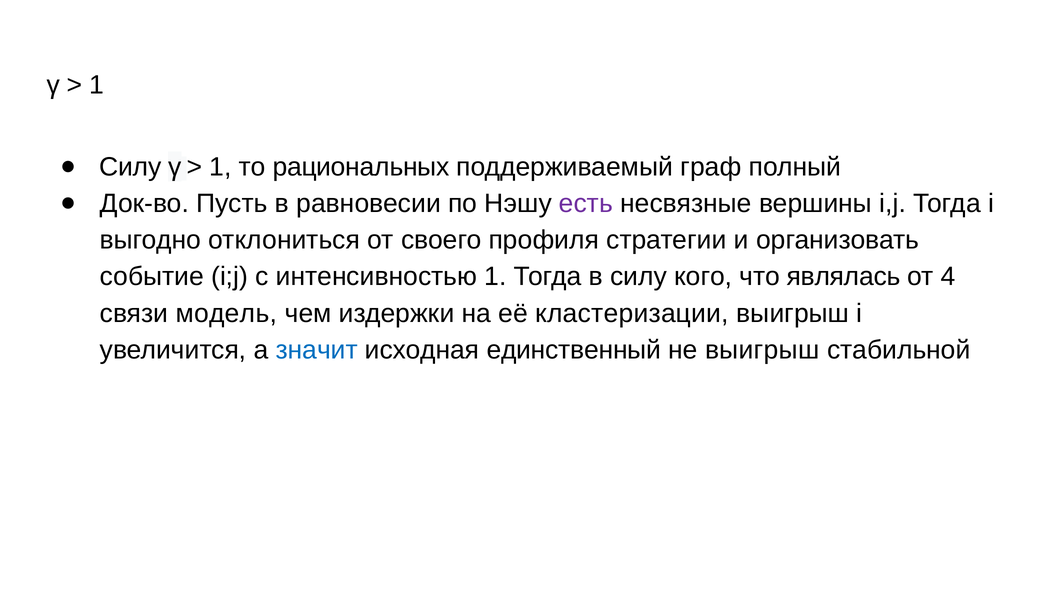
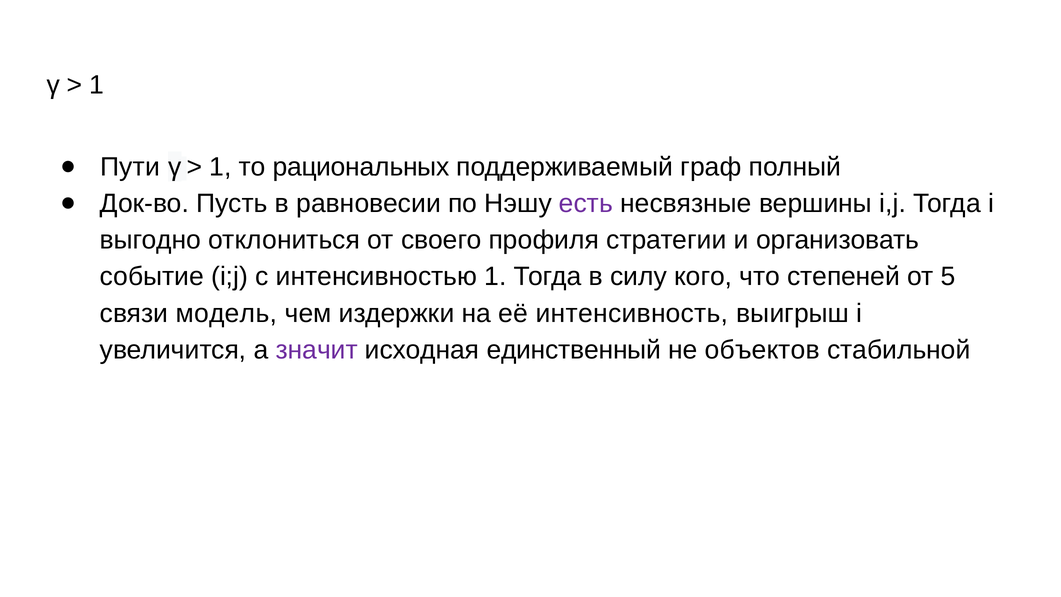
Силу: Силу -> Пути (130, 167)
являлась: являлась -> степеней (844, 277)
4: 4 -> 5 (948, 277)
кластеризации: кластеризации -> интенсивность (632, 313)
значит colour: blue -> purple (317, 350)
не выигрыш: выигрыш -> объектов (762, 350)
